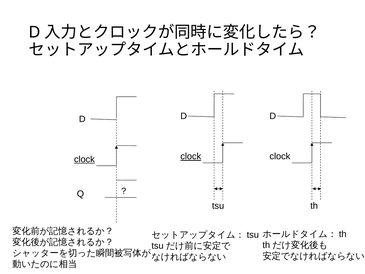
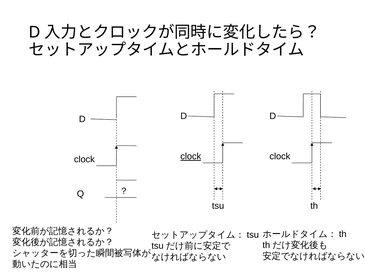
clock underline: present -> none (84, 159)
